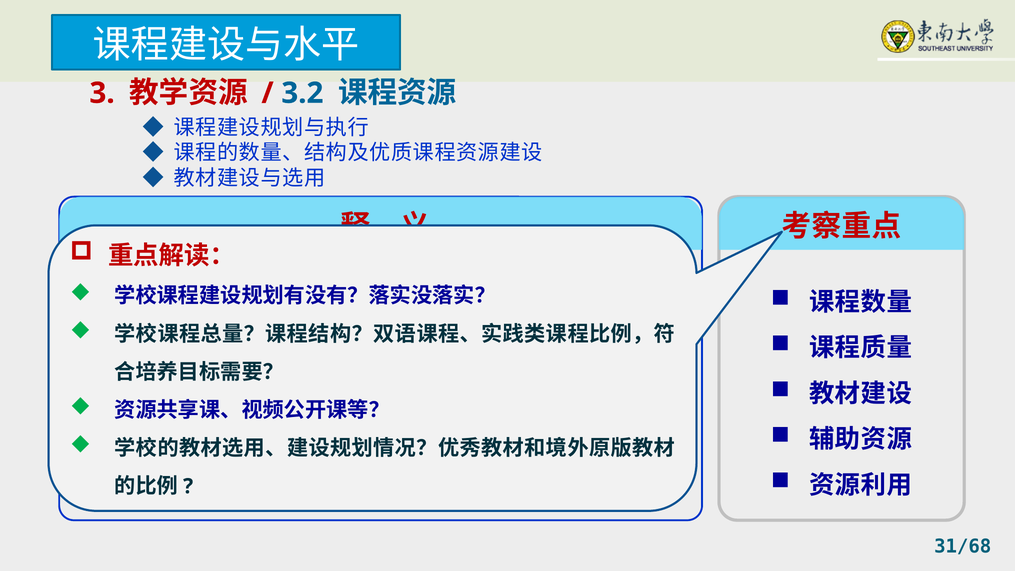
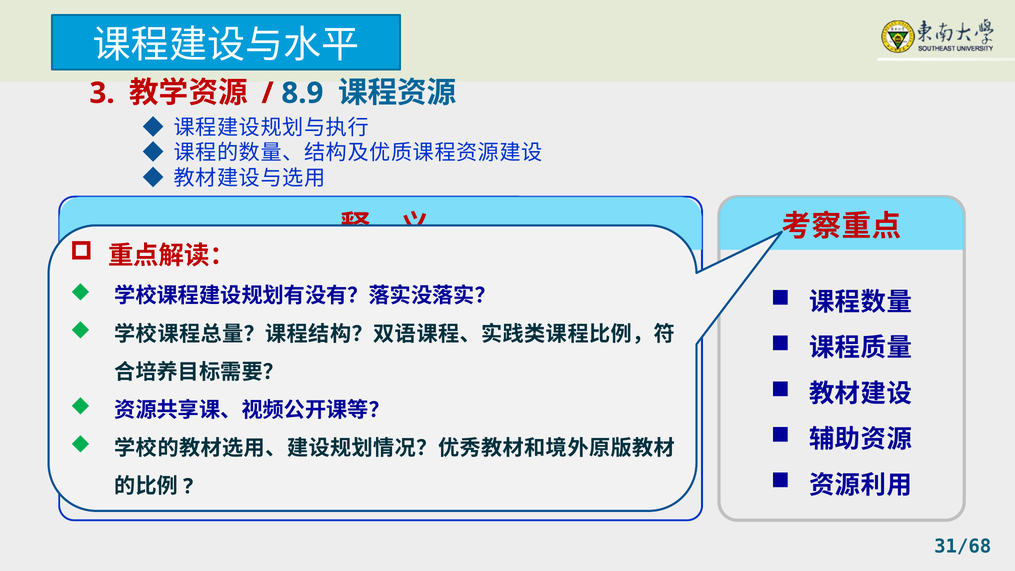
3.2: 3.2 -> 8.9 (302, 93)
